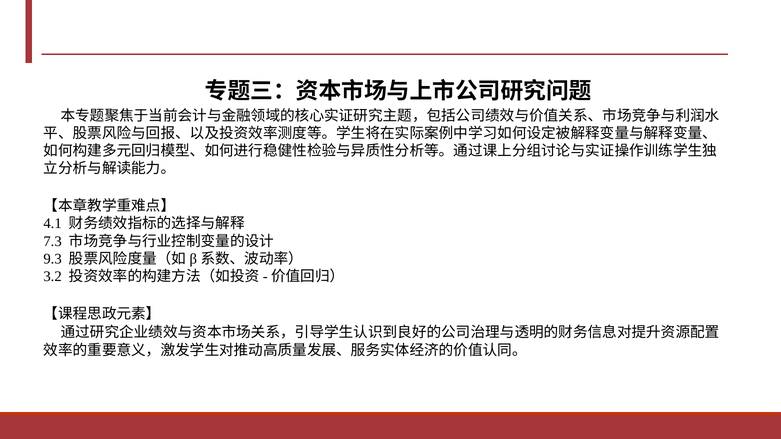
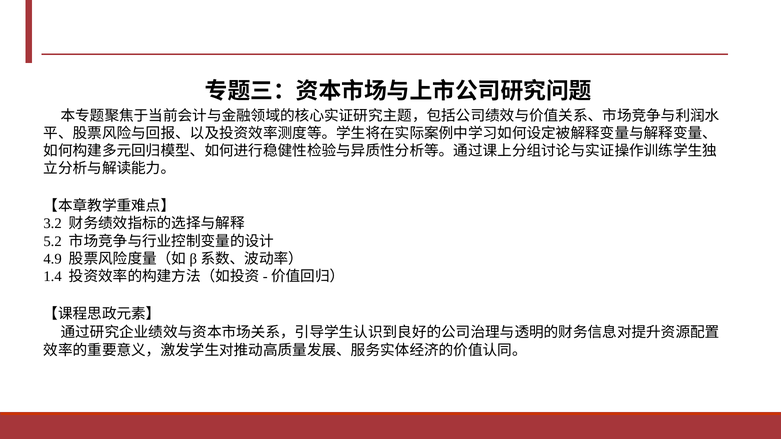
4.1: 4.1 -> 3.2 (53, 224)
7.3: 7.3 -> 5.2 (53, 241)
9.3: 9.3 -> 4.9 (53, 259)
3.2: 3.2 -> 1.4 (53, 276)
